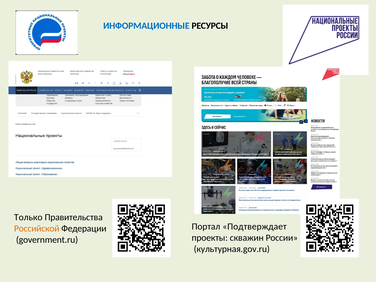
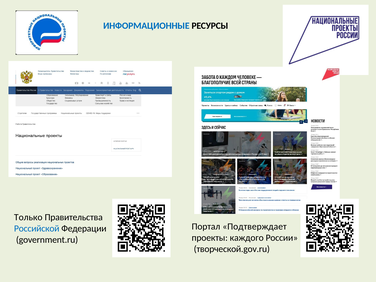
Российской colour: orange -> blue (37, 229)
скважин: скважин -> каждого (247, 238)
культурная.gov.ru: культурная.gov.ru -> творческой.gov.ru (232, 249)
